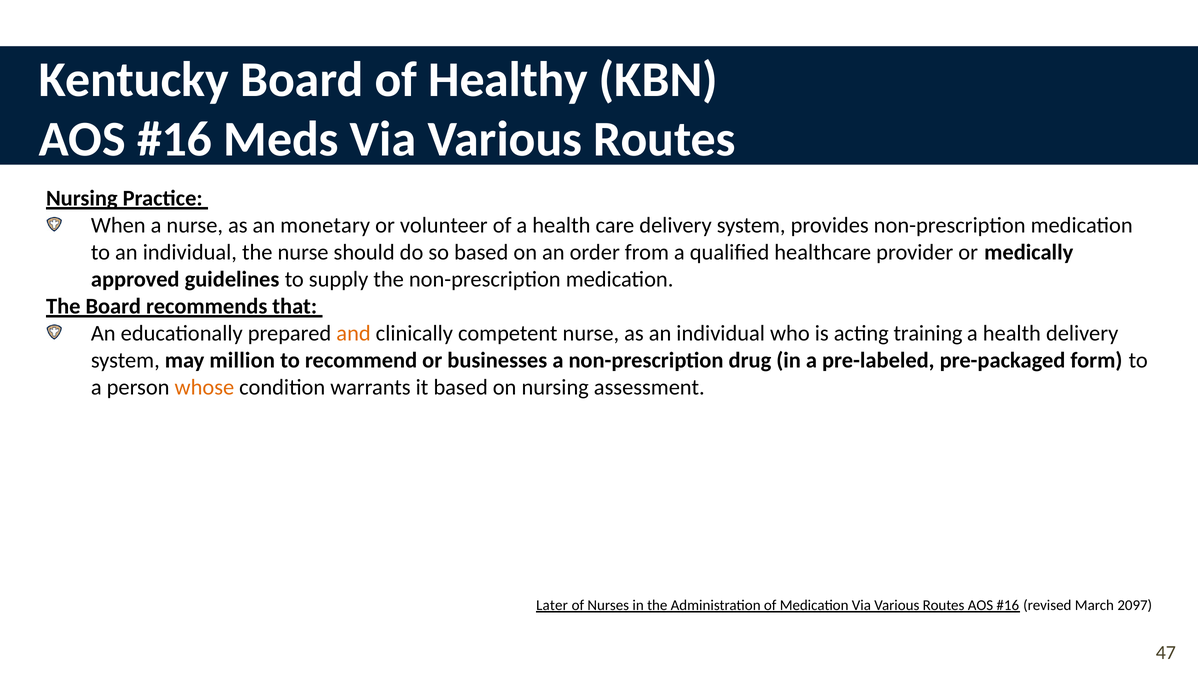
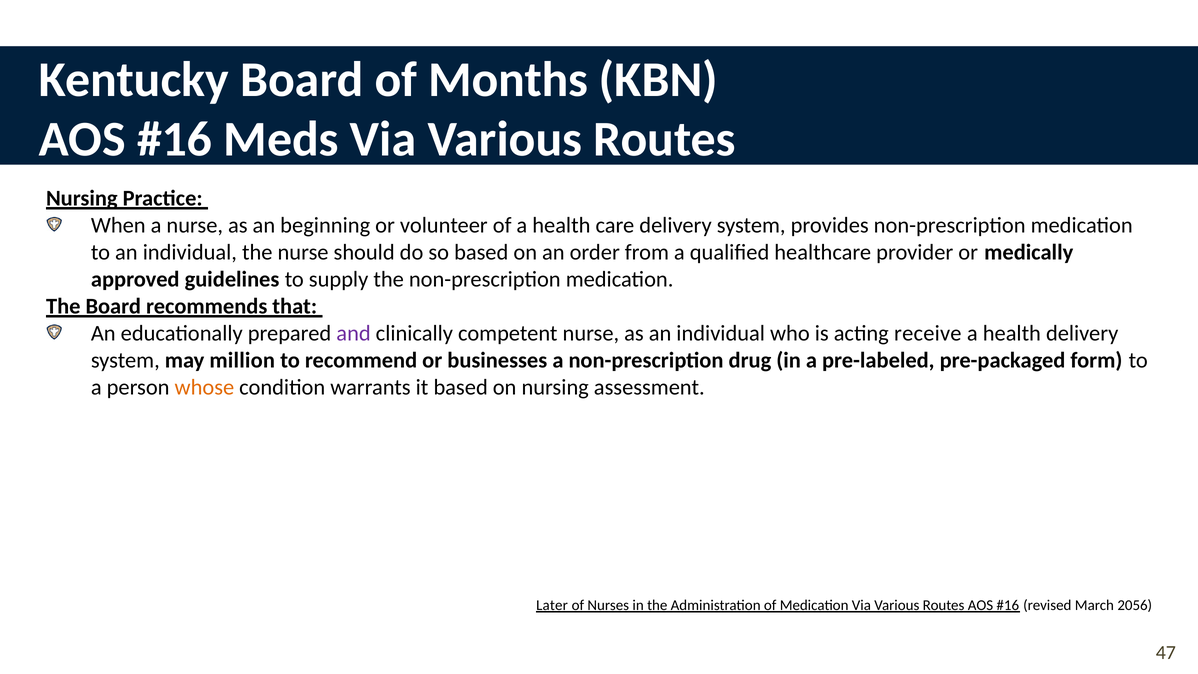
Healthy: Healthy -> Months (508, 80)
monetary: monetary -> beginning (325, 225)
and colour: orange -> purple (354, 333)
training: training -> receive (928, 333)
2097: 2097 -> 2056 (1135, 605)
